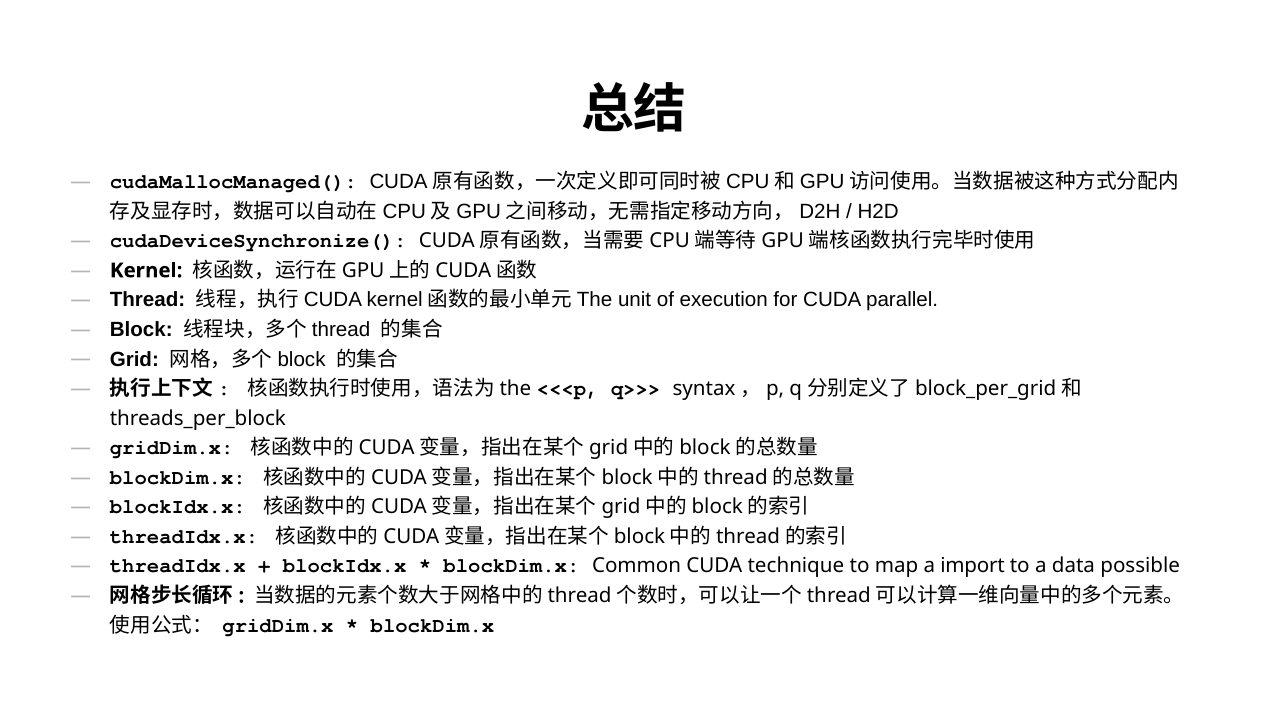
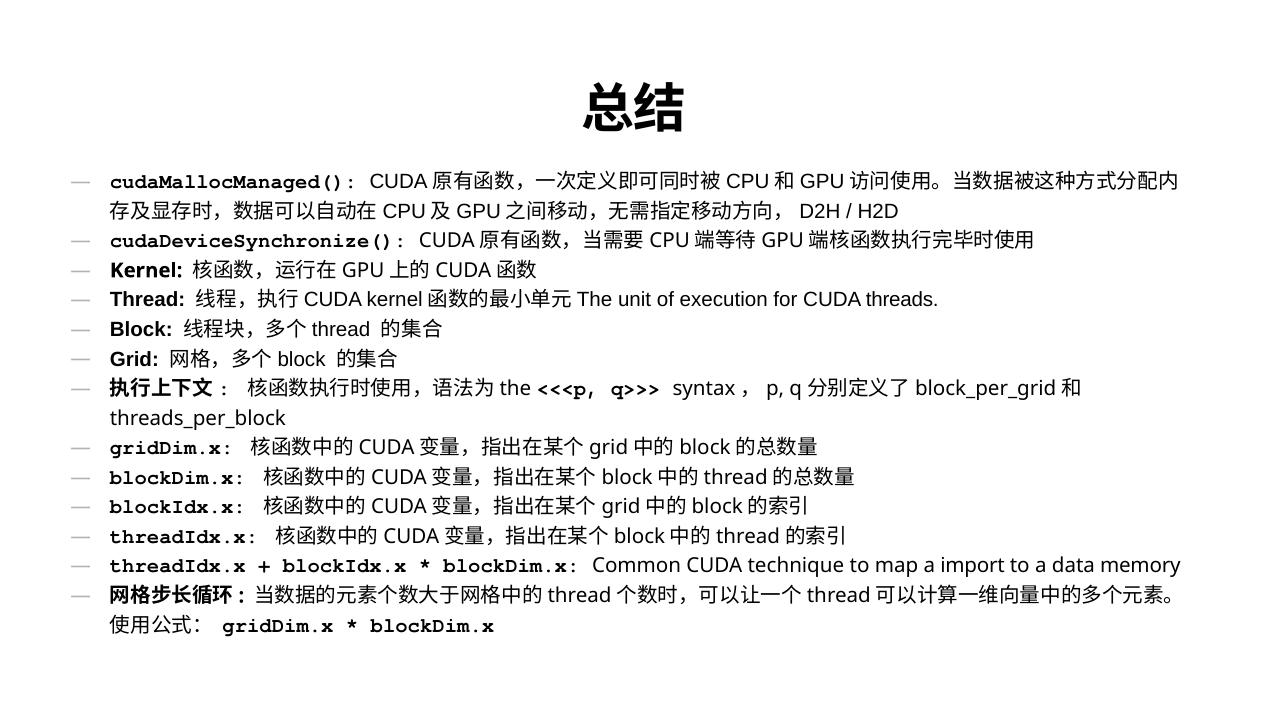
parallel: parallel -> threads (902, 300)
possible: possible -> memory (1140, 566)
